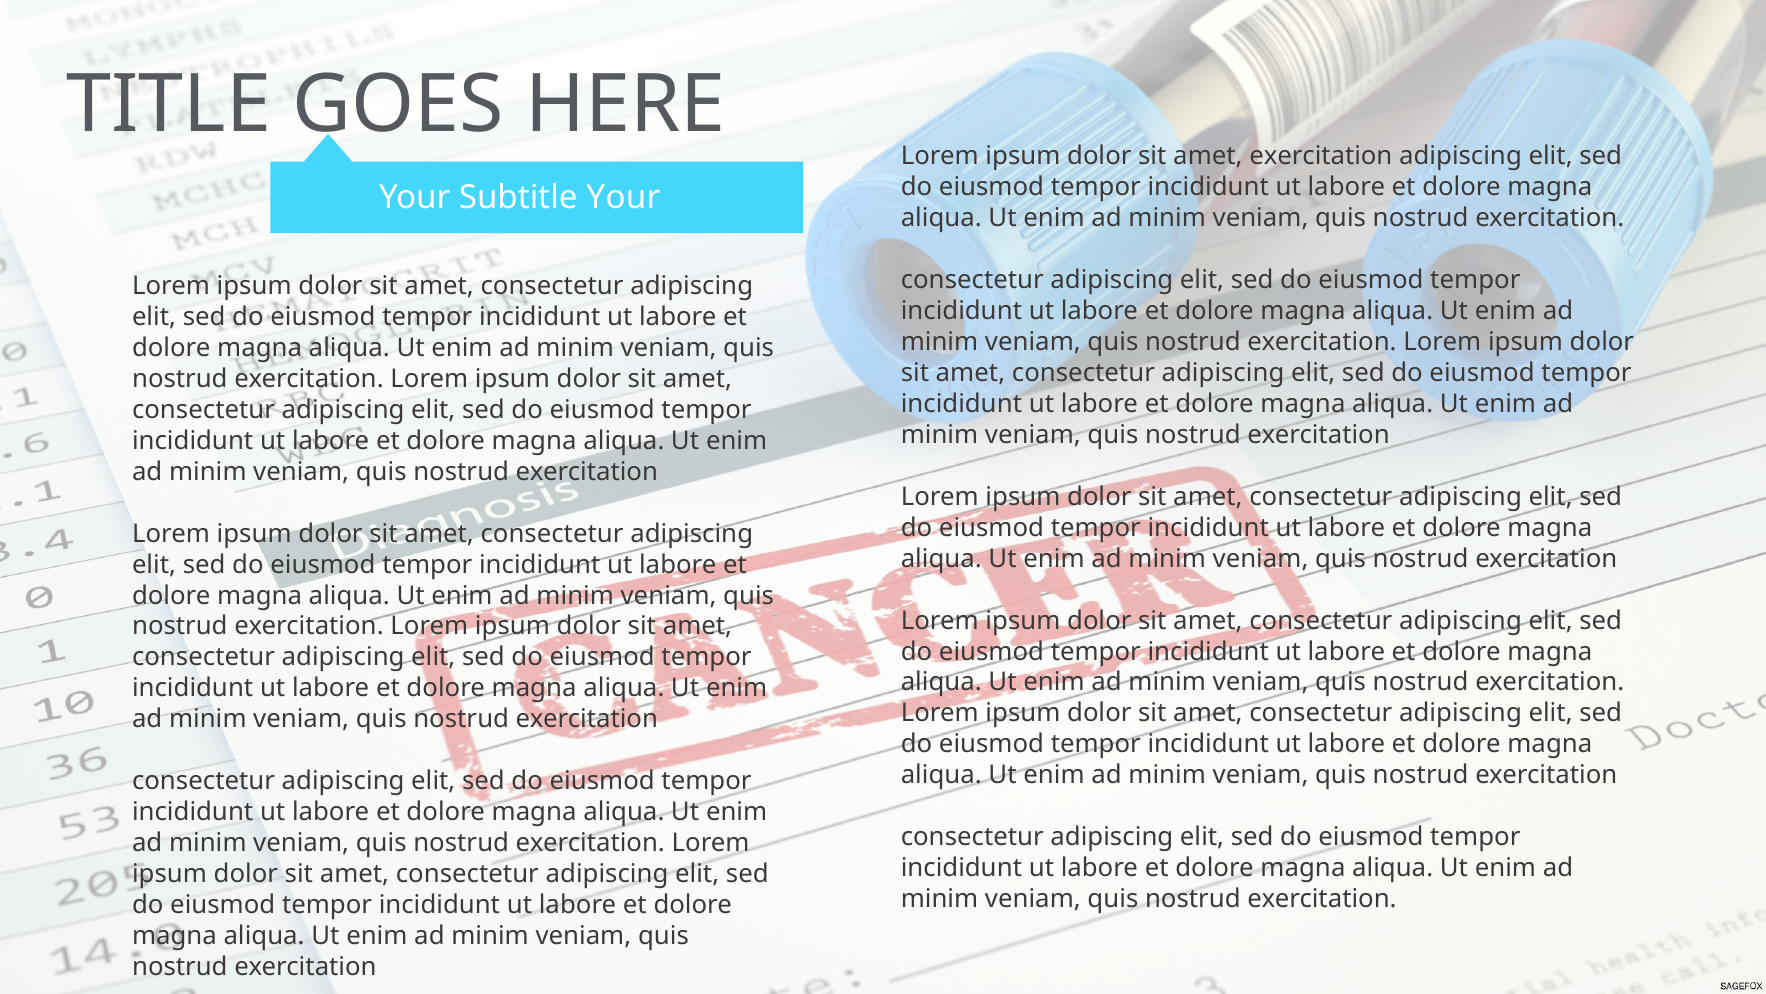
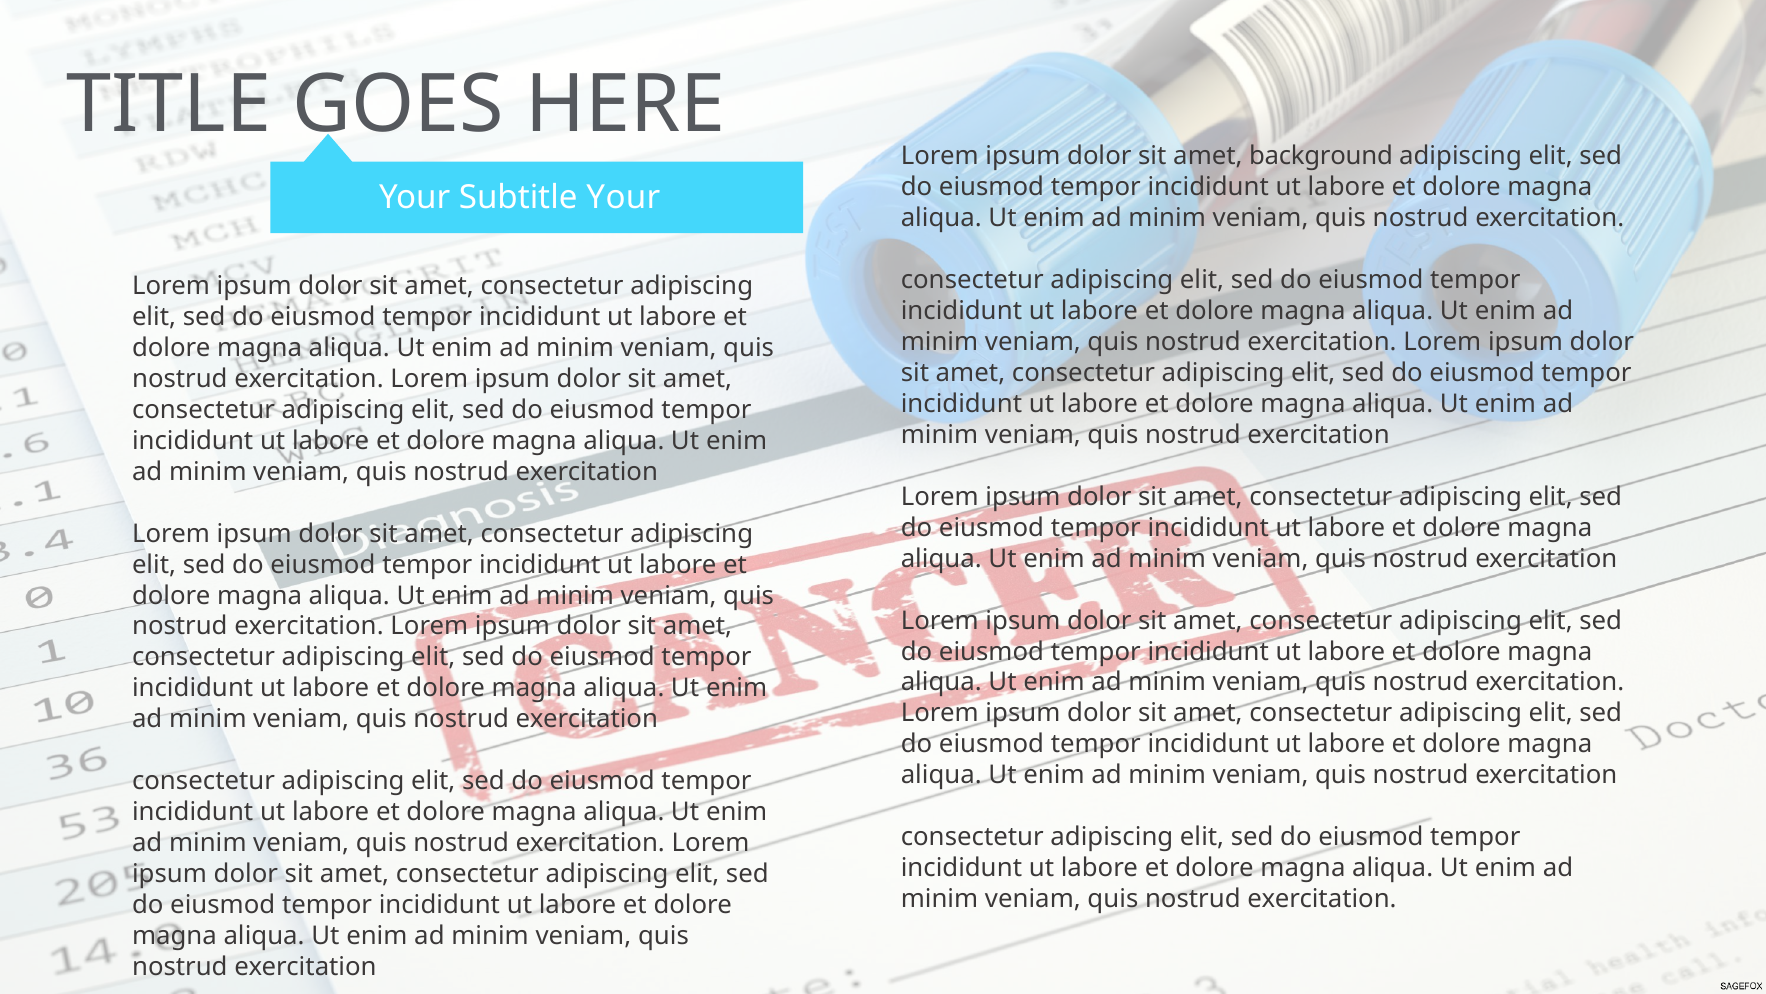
amet exercitation: exercitation -> background (1321, 156)
